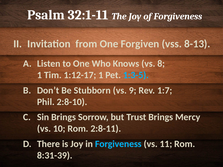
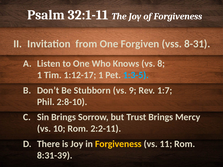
8-13: 8-13 -> 8-31 (197, 44)
2:8-11: 2:8-11 -> 2:2-11 (106, 129)
Forgiveness colour: light blue -> yellow (118, 144)
